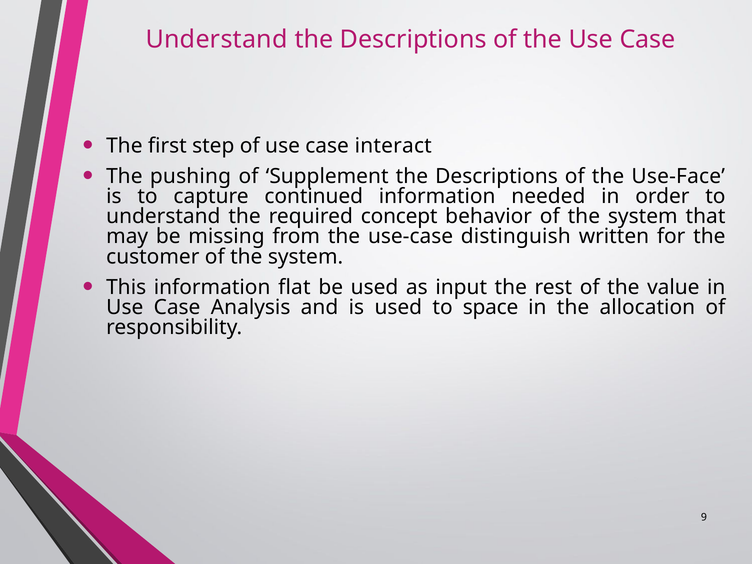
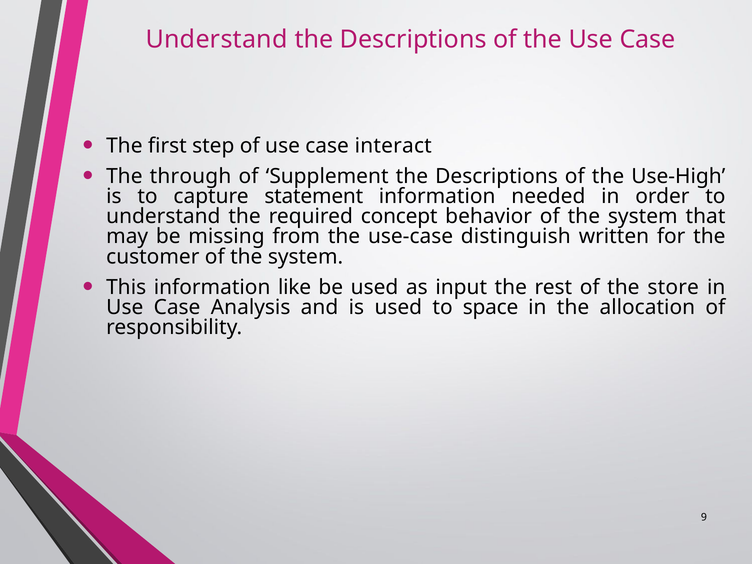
pushing: pushing -> through (191, 176)
Use-Face: Use-Face -> Use-High (678, 176)
continued: continued -> statement (314, 196)
flat: flat -> like (295, 287)
value: value -> store (673, 287)
